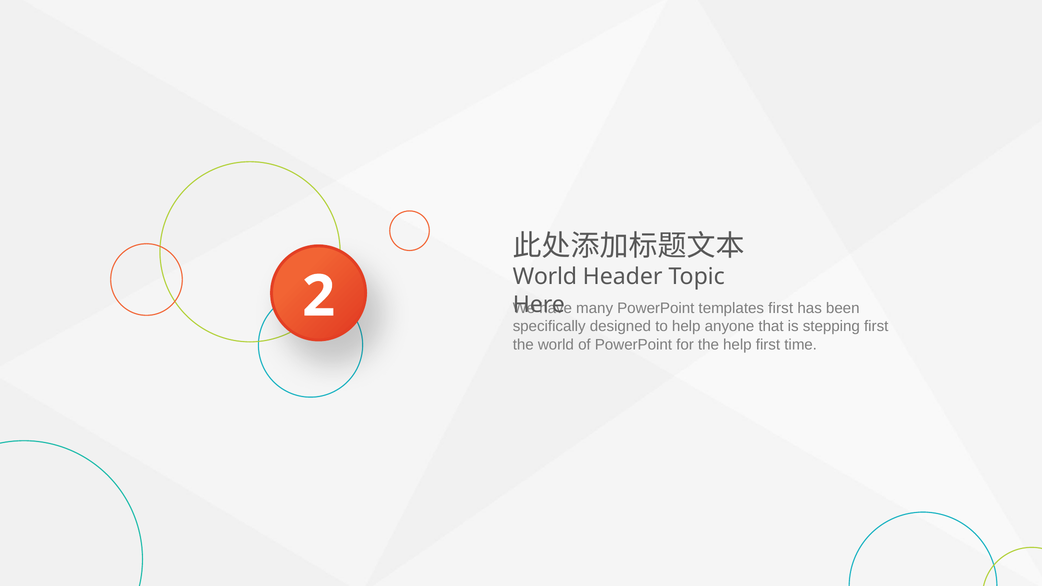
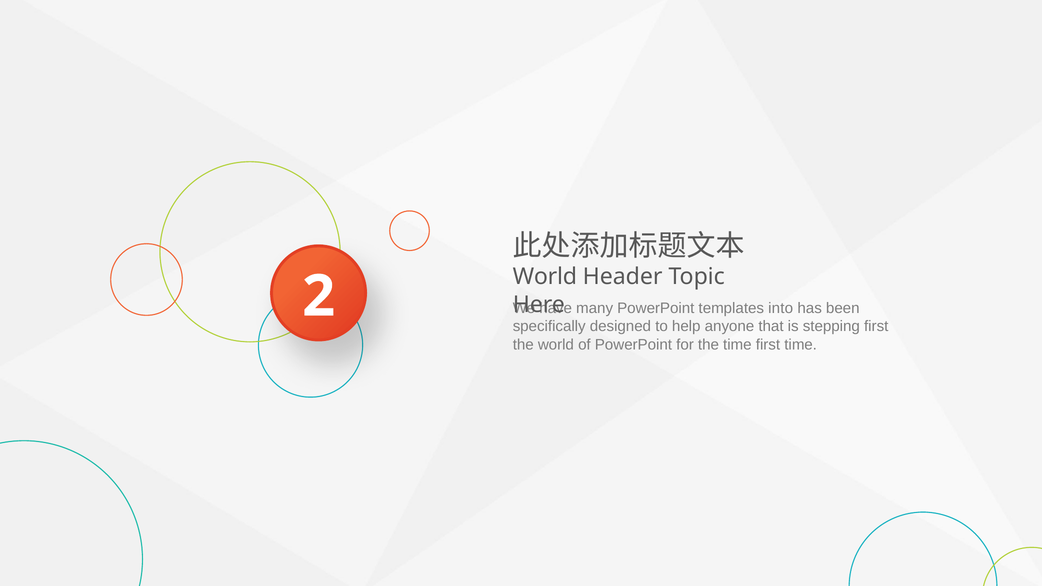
templates first: first -> into (781, 308)
the help: help -> time (737, 345)
